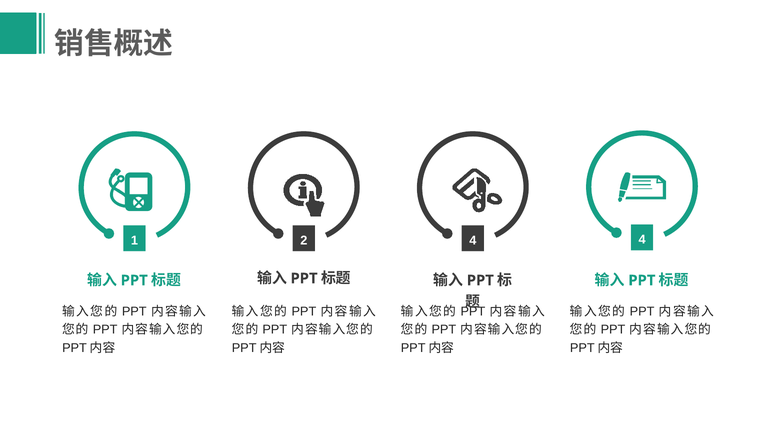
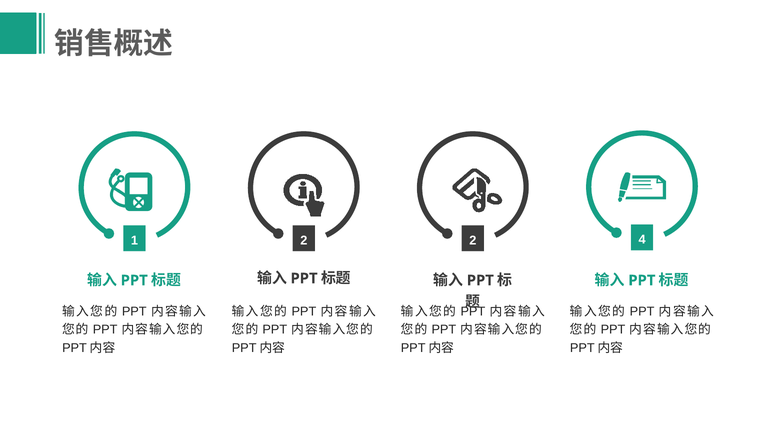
2 4: 4 -> 2 (473, 241)
